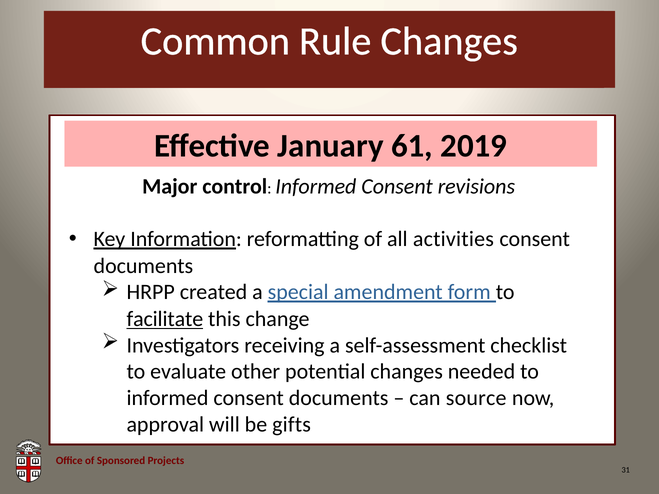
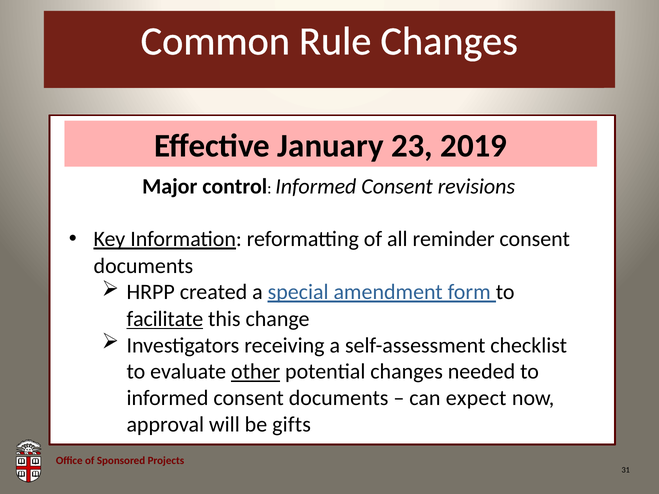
61: 61 -> 23 (412, 146)
activities: activities -> reminder (454, 239)
other underline: none -> present (256, 372)
source: source -> expect (476, 398)
